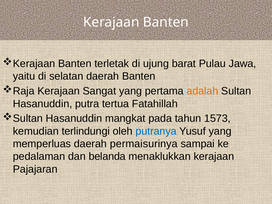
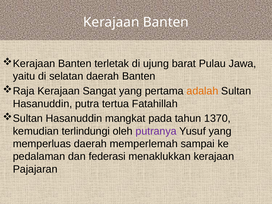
1573: 1573 -> 1370 (217, 119)
putranya colour: blue -> purple (156, 131)
permaisurinya: permaisurinya -> memperlemah (144, 144)
belanda: belanda -> federasi (107, 157)
